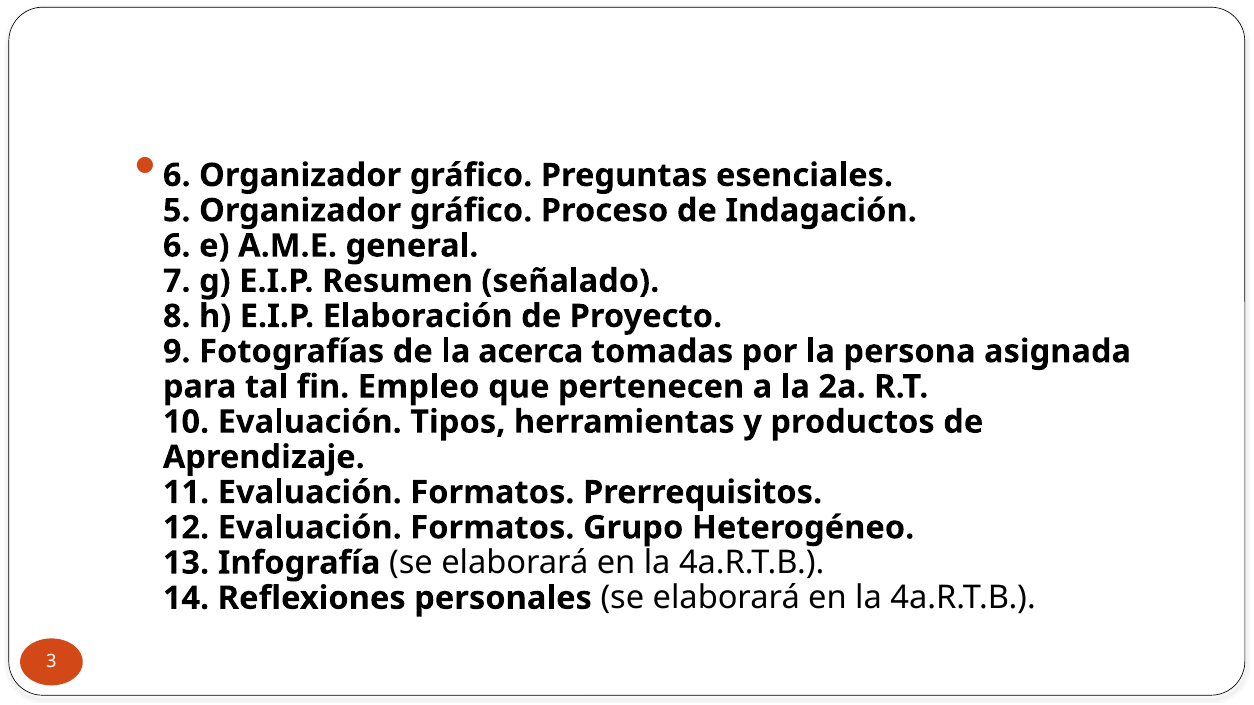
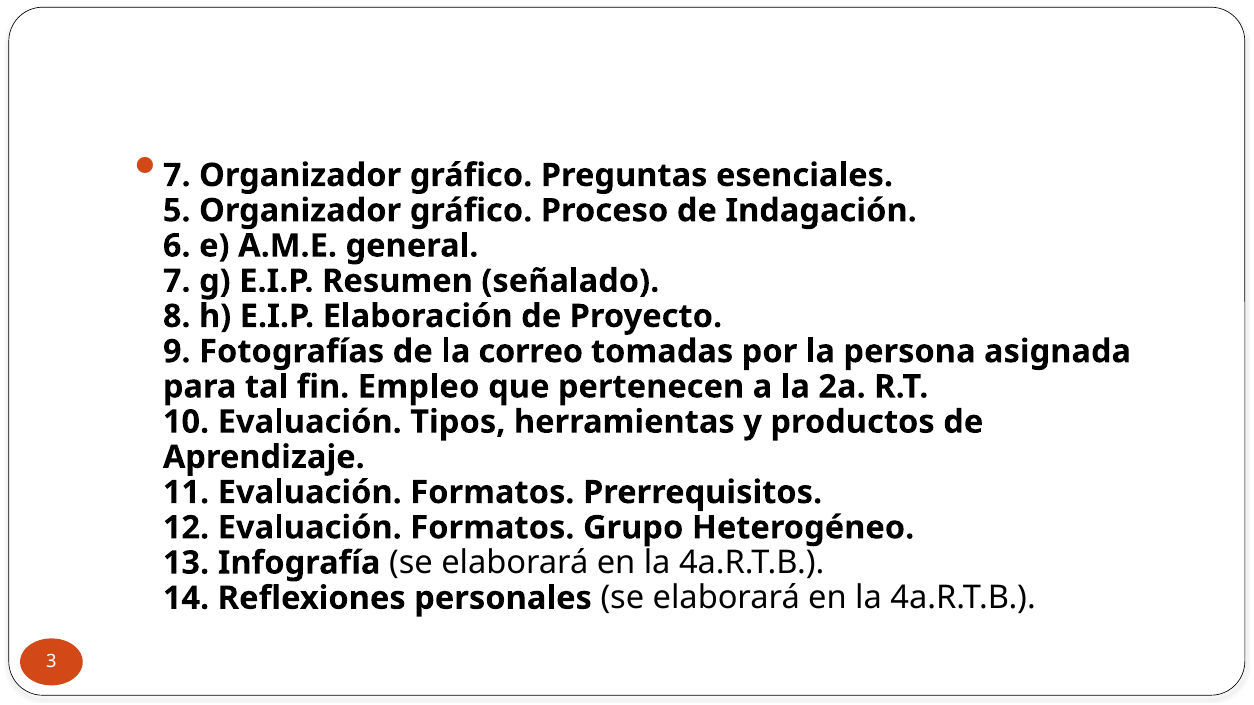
6: 6 -> 7 (177, 175)
acerca: acerca -> correo (531, 352)
